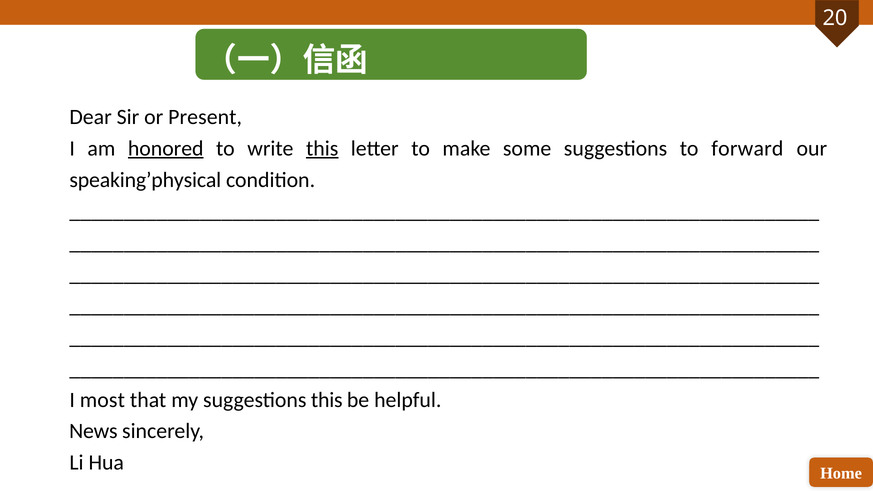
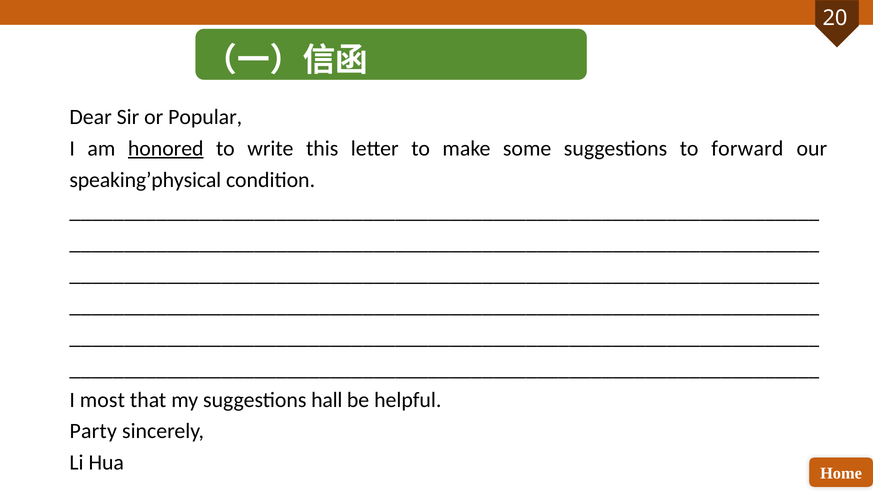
Present: Present -> Popular (205, 117)
this underline: present -> none (322, 148)
suggestions this: this -> hall (327, 400)
News: News -> Party (93, 431)
